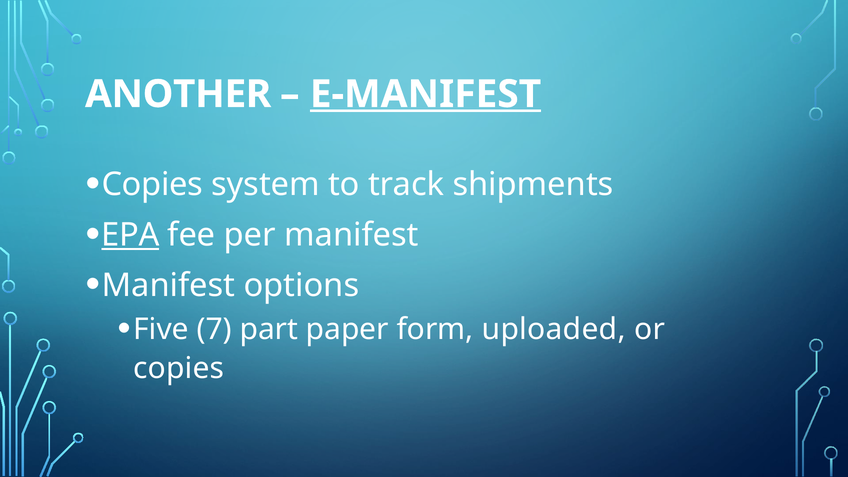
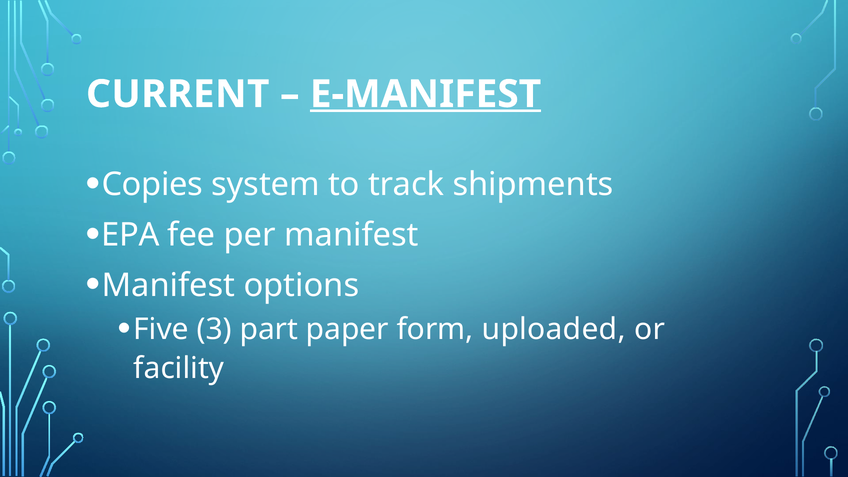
ANOTHER: ANOTHER -> CURRENT (178, 94)
EPA underline: present -> none (130, 235)
7: 7 -> 3 (214, 329)
copies: copies -> facility (179, 368)
